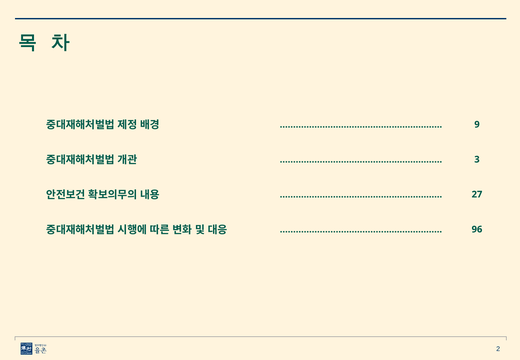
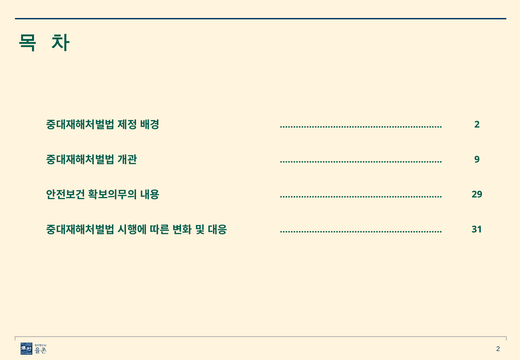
9: 9 -> 2 (477, 124)
3: 3 -> 9 (477, 159)
27: 27 -> 29 (477, 194)
96: 96 -> 31 (477, 229)
